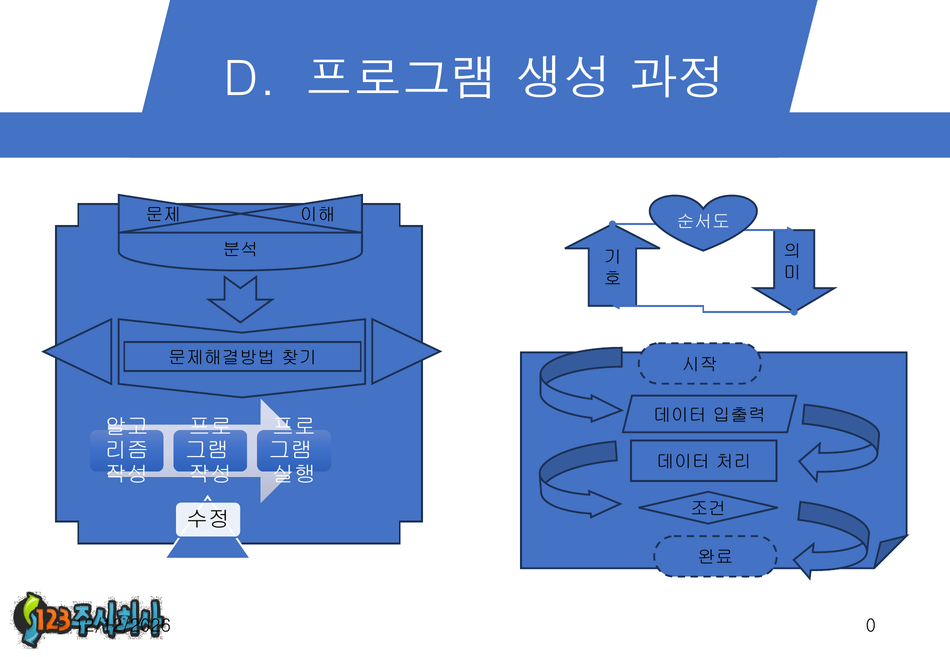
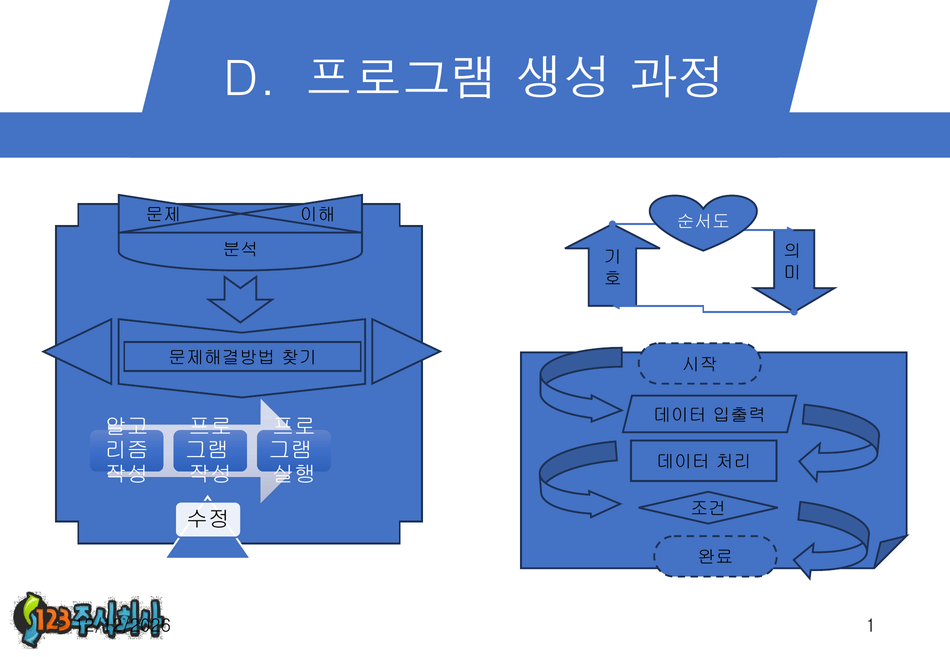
0: 0 -> 1 (871, 626)
